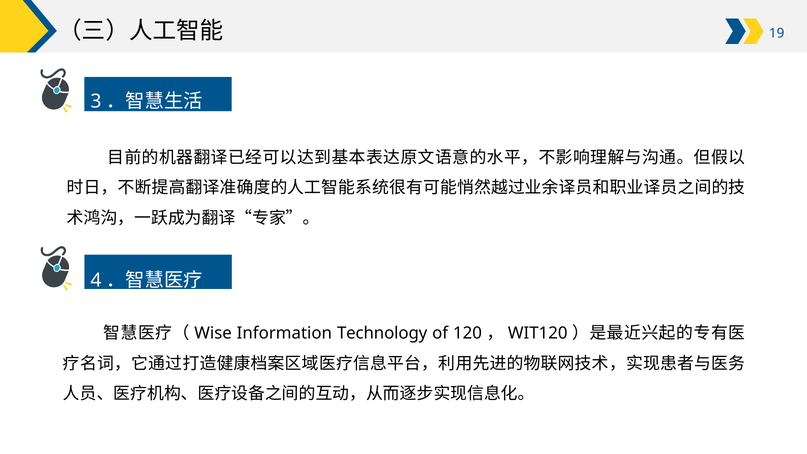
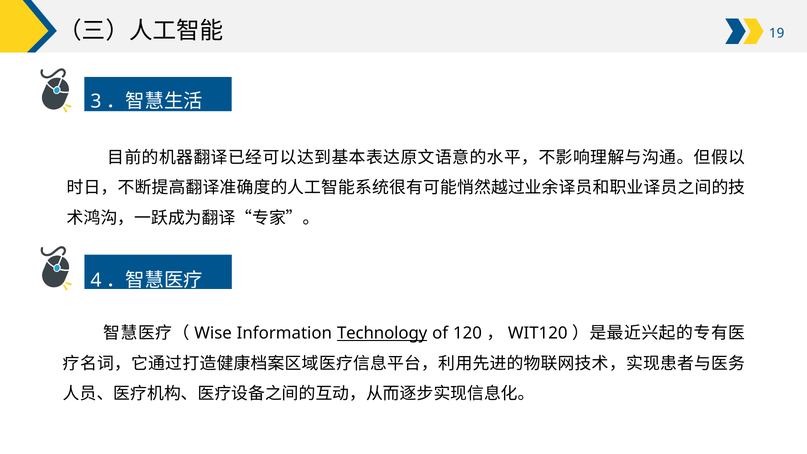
Technology underline: none -> present (382, 333)
